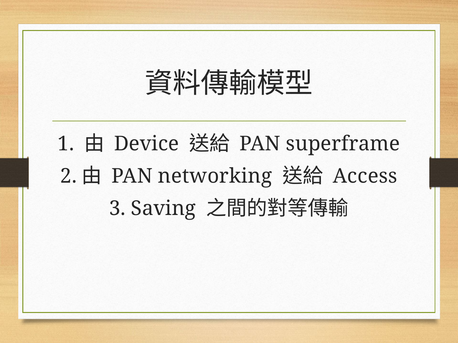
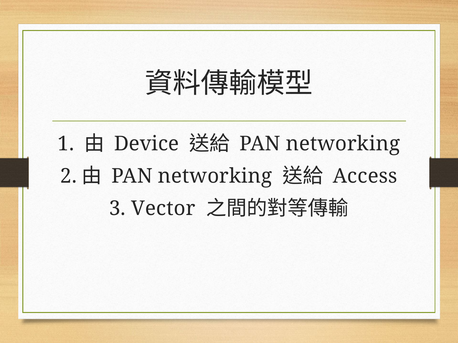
superframe: superframe -> networking (343, 144)
Saving: Saving -> Vector (163, 209)
